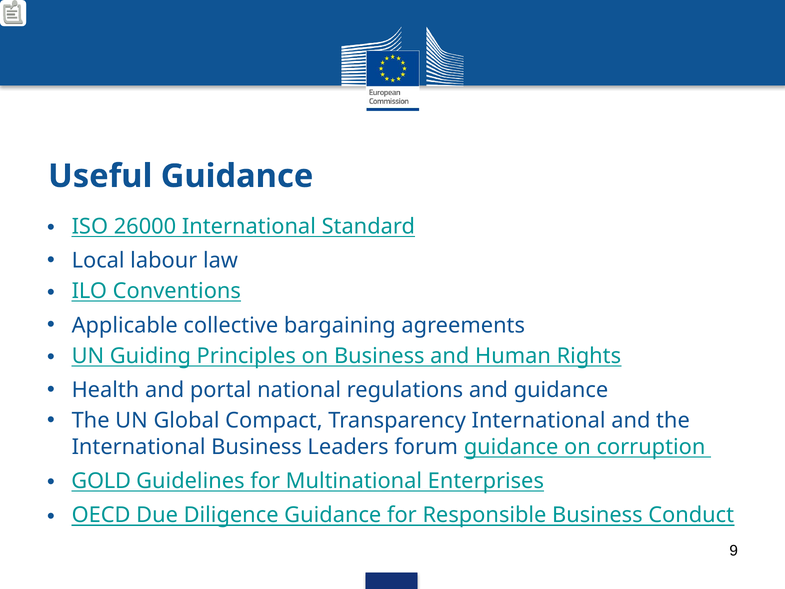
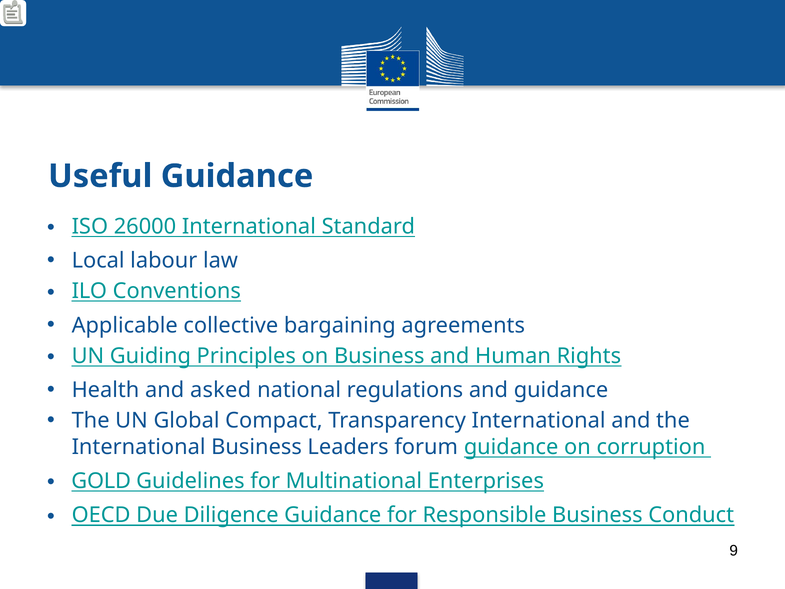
portal: portal -> asked (221, 390)
